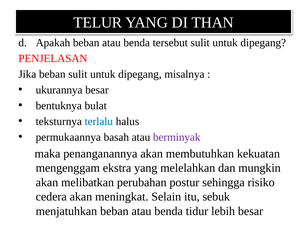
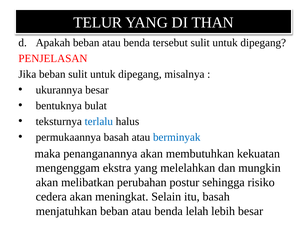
berminyak colour: purple -> blue (177, 137)
itu sebuk: sebuk -> basah (216, 196)
tidur: tidur -> lelah (197, 210)
